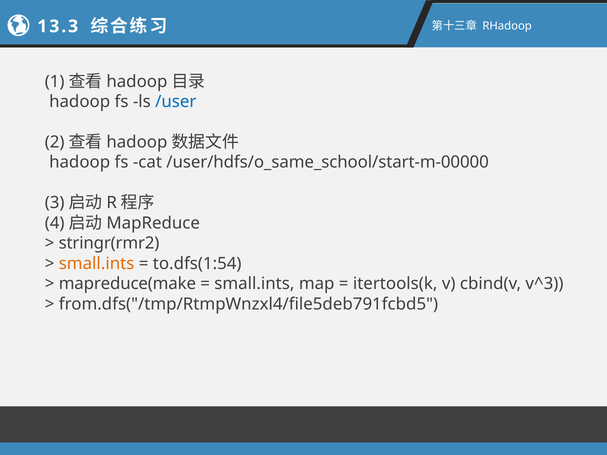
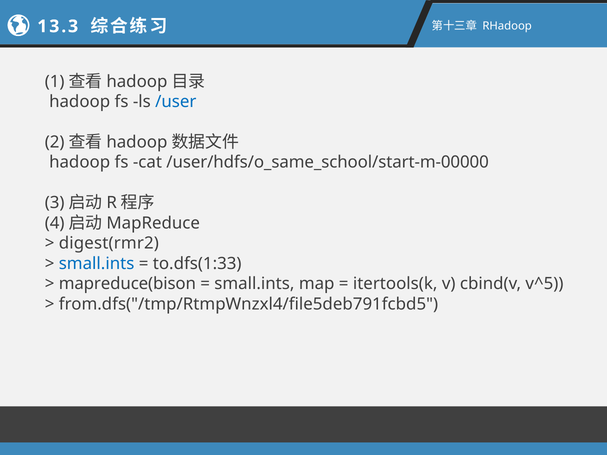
stringr(rmr2: stringr(rmr2 -> digest(rmr2 (109, 243)
small.ints colour: orange -> blue (97, 264)
to.dfs(1:54: to.dfs(1:54 -> to.dfs(1:33 (197, 264)
mapreduce(make: mapreduce(make -> mapreduce(bison (127, 284)
v^3: v^3 -> v^5 (544, 284)
